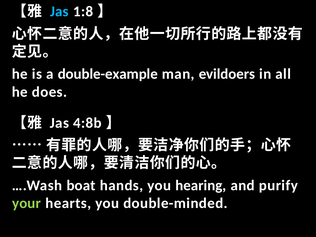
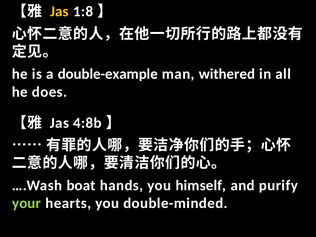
Jas colour: light blue -> yellow (59, 12)
evildoers: evildoers -> withered (227, 74)
hearing: hearing -> himself (201, 185)
